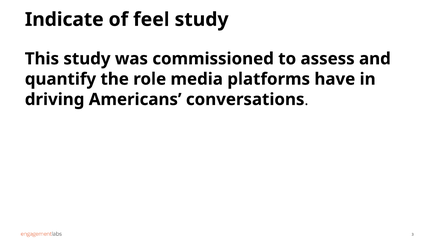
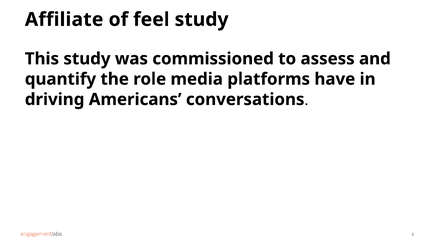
Indicate: Indicate -> Affiliate (64, 19)
